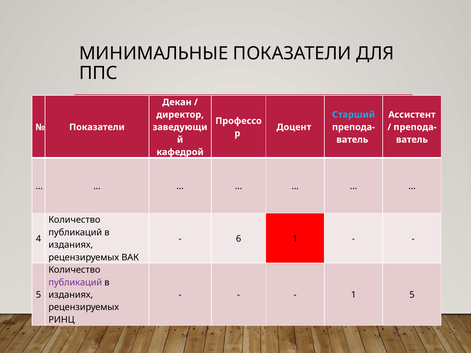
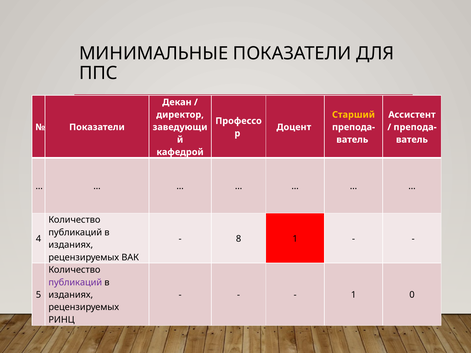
Старший colour: light blue -> yellow (353, 115)
6: 6 -> 8 (239, 239)
1 5: 5 -> 0 (412, 295)
